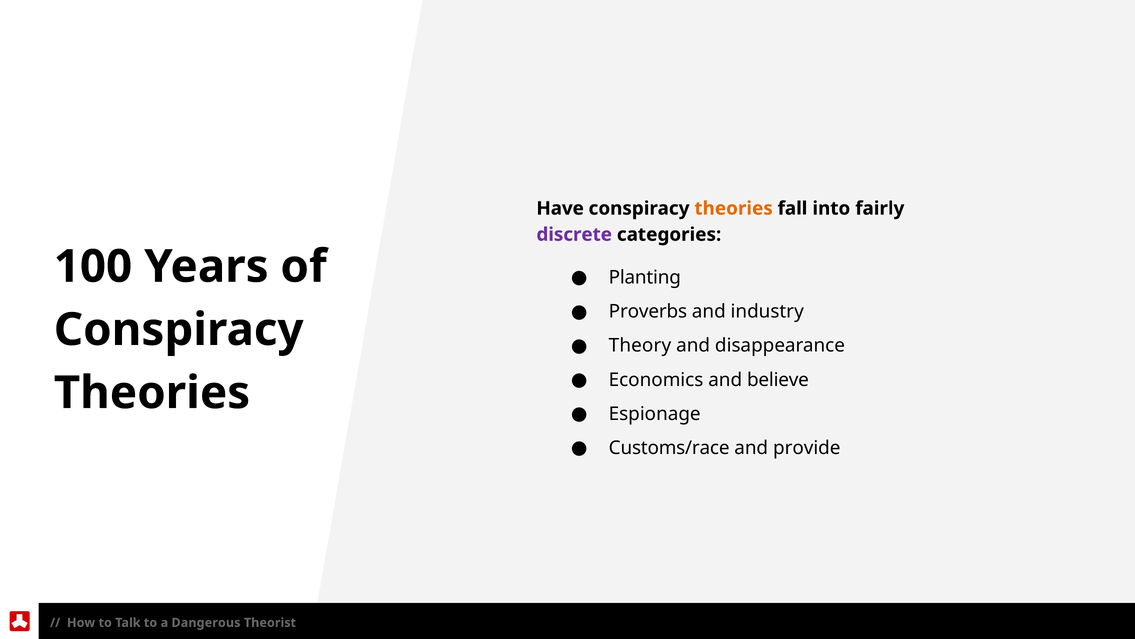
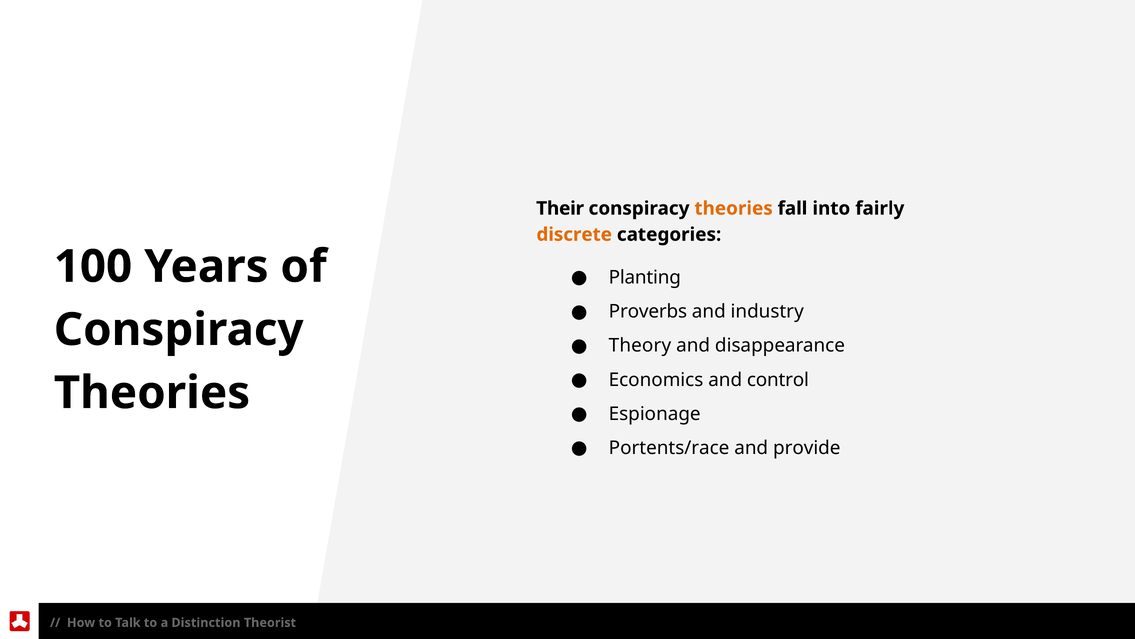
Have: Have -> Their (560, 208)
discrete colour: purple -> orange (574, 234)
believe: believe -> control (778, 379)
Customs/race: Customs/race -> Portents/race (669, 448)
Dangerous: Dangerous -> Distinction (206, 622)
